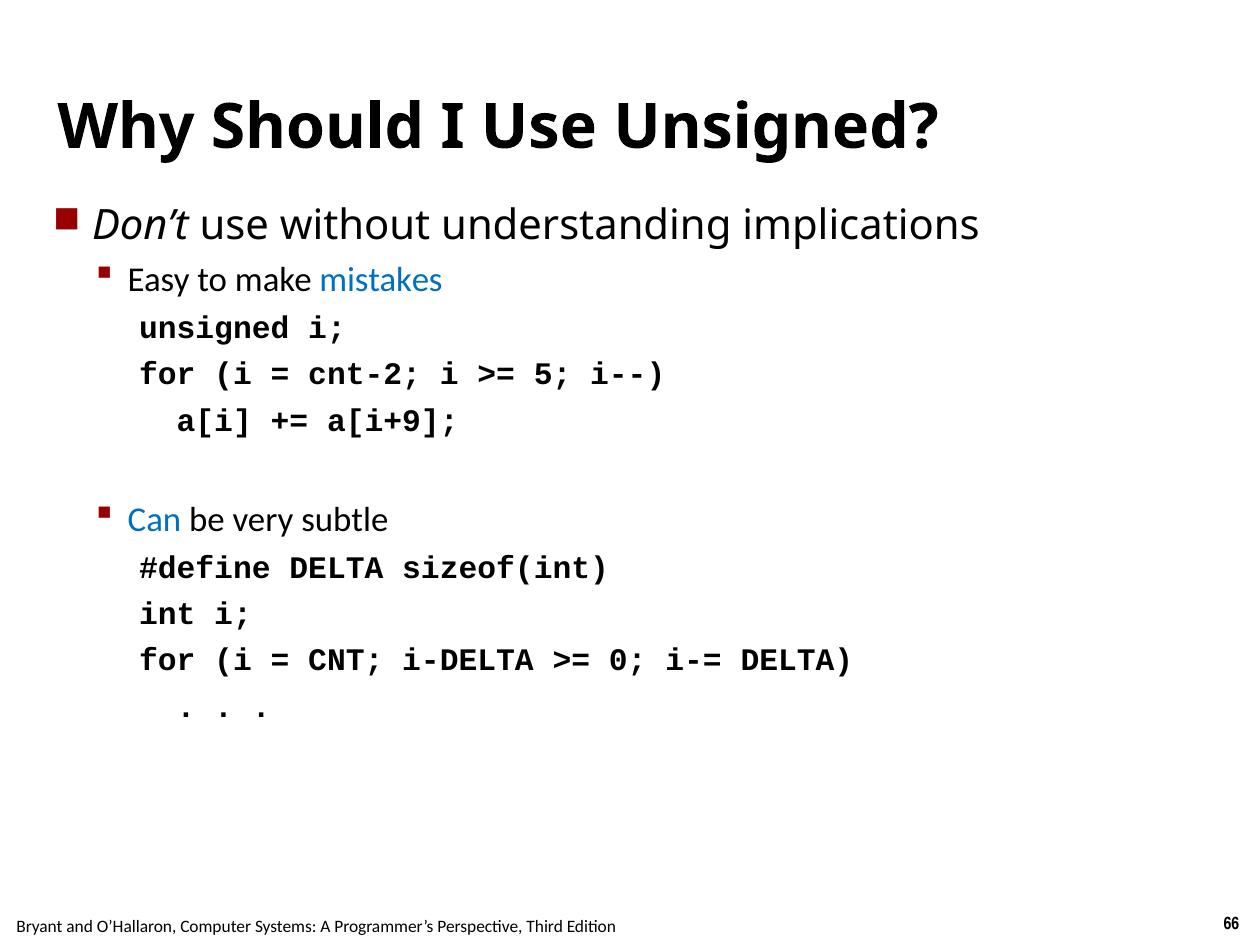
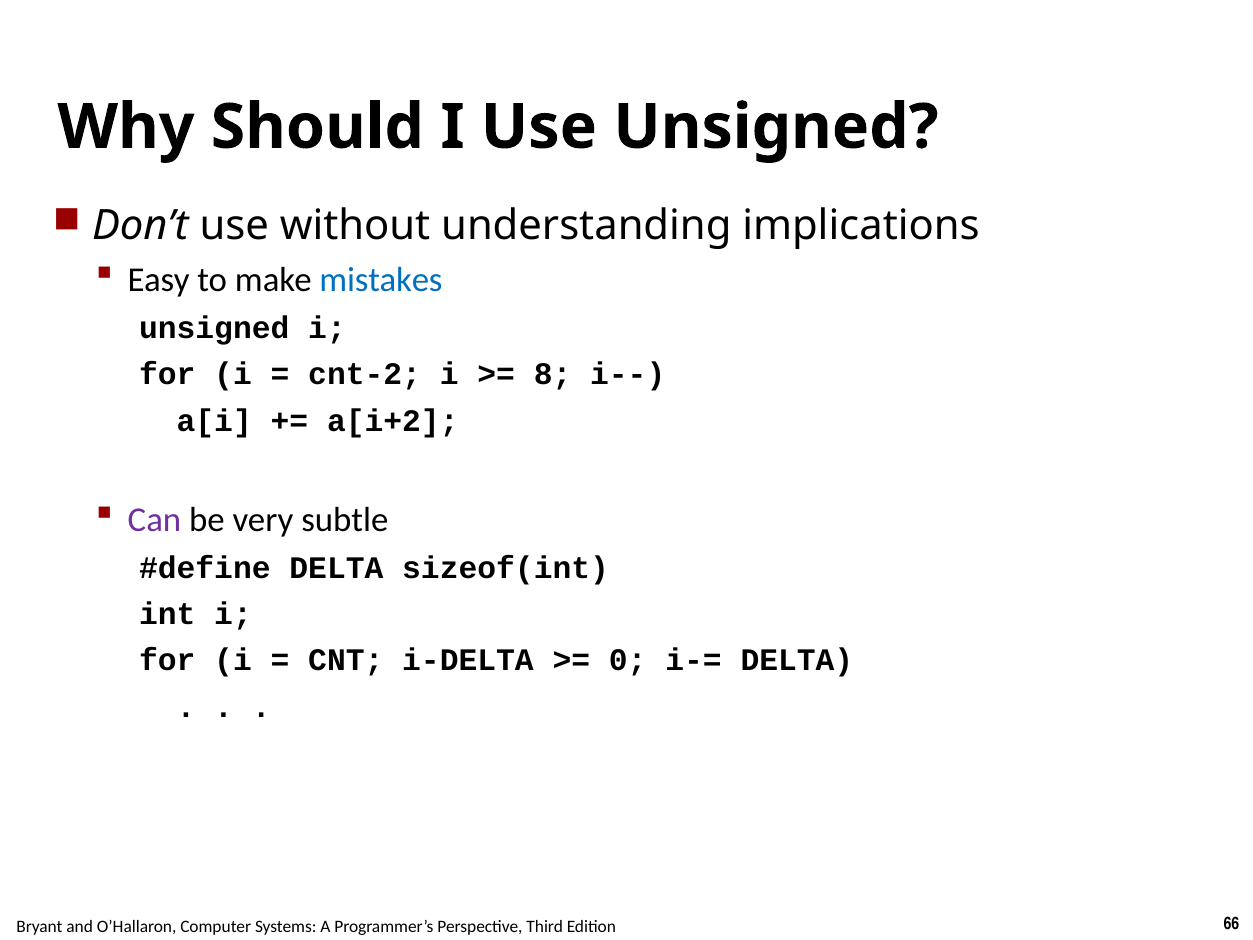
5: 5 -> 8 (553, 374)
a[i+9: a[i+9 -> a[i+2 (393, 421)
Can colour: blue -> purple (154, 520)
